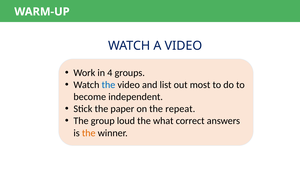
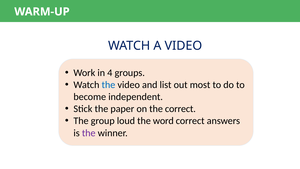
the repeat: repeat -> correct (180, 109)
what: what -> word (163, 121)
the colour: orange -> purple (89, 133)
